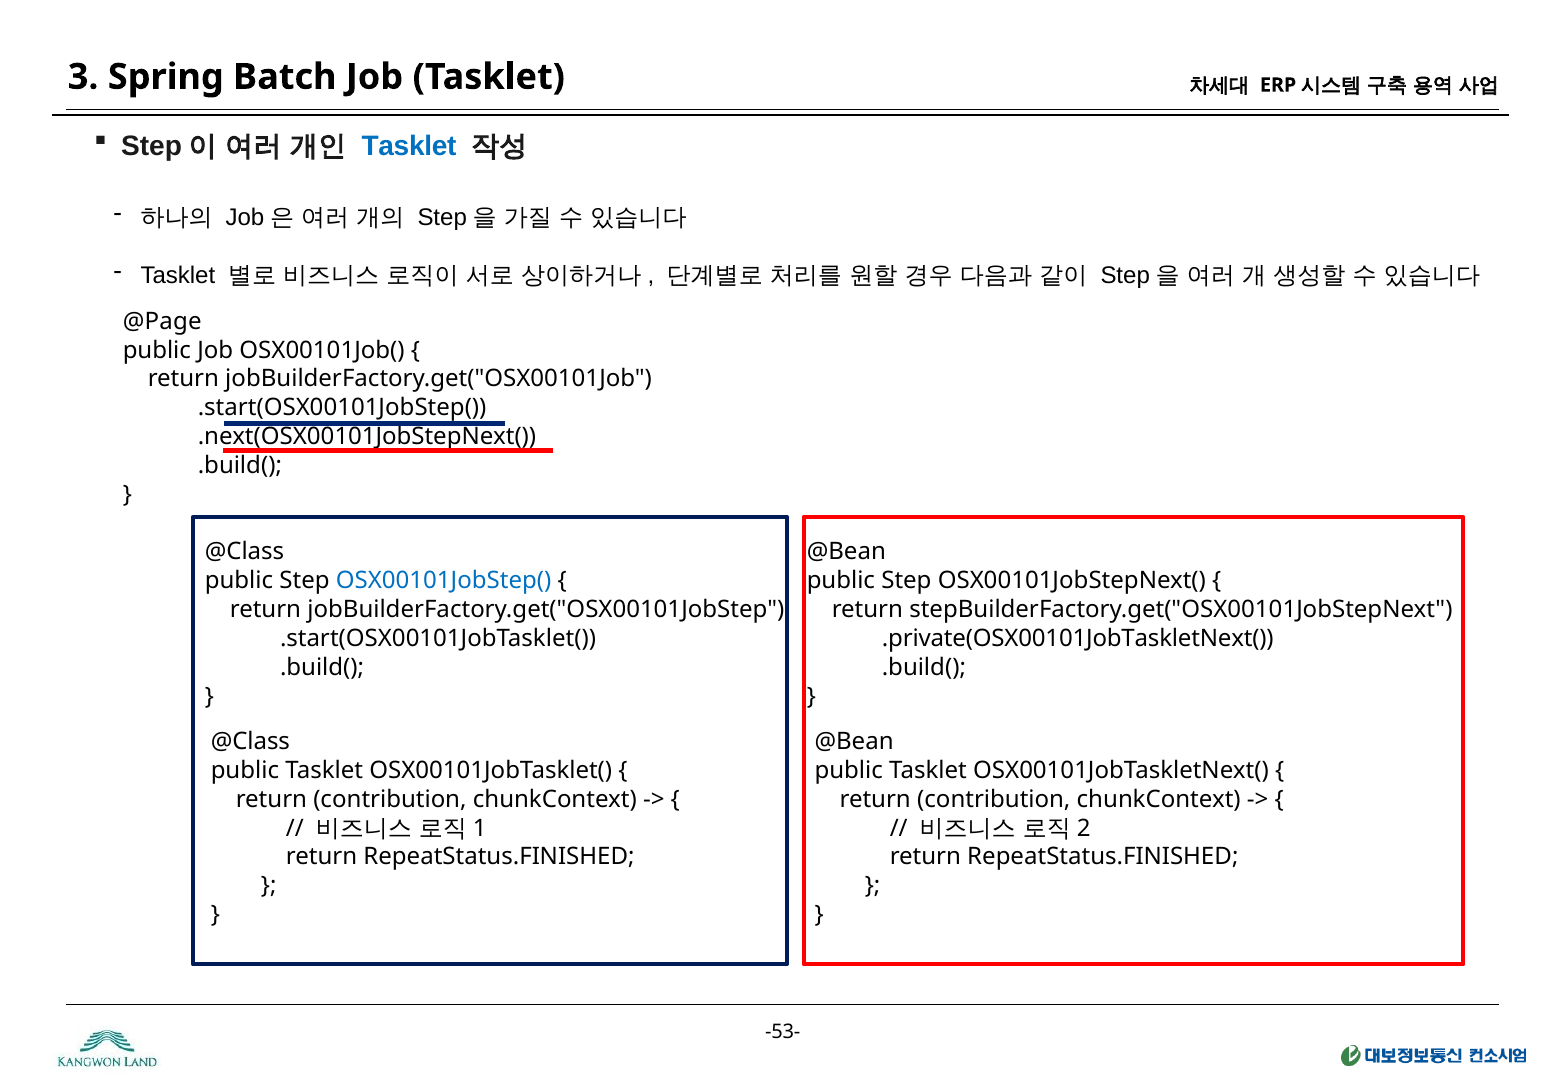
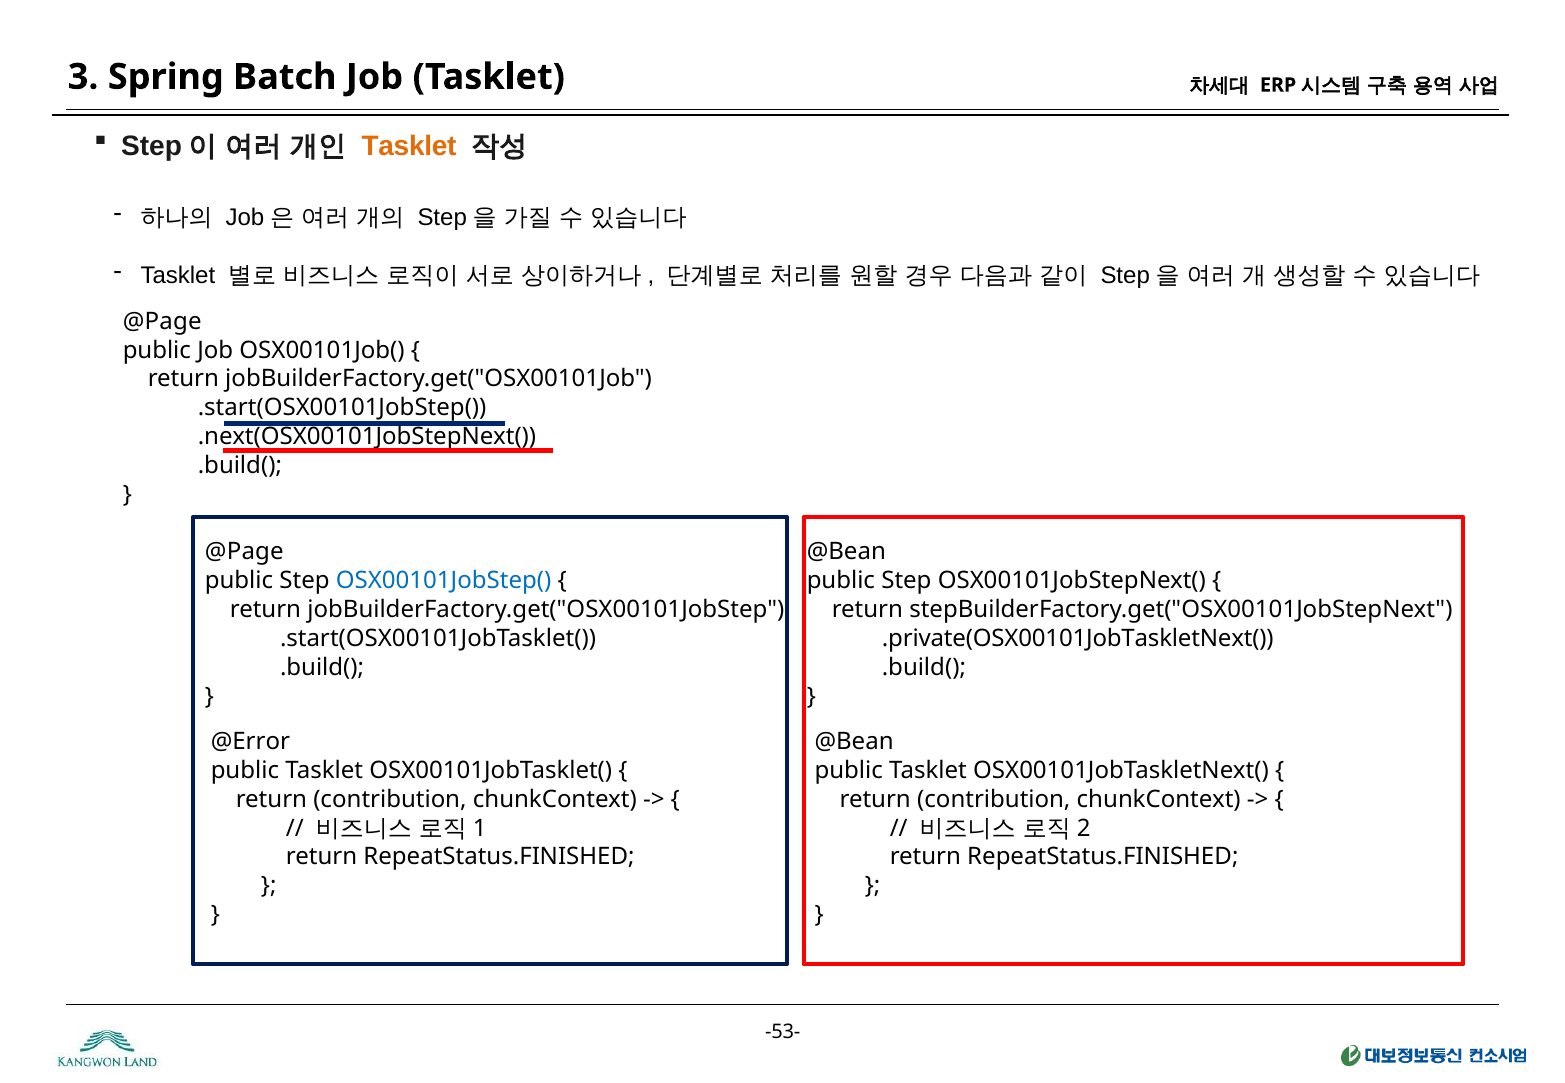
Tasklet colour: blue -> orange (409, 146)
@Class: @Class -> @Page (244, 552)
@Class: @Class -> @Error (250, 742)
